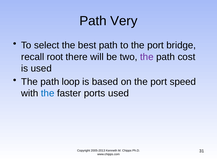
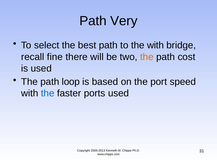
to the port: port -> with (156, 46)
root: root -> fine (55, 57)
the colour: purple -> orange (147, 57)
